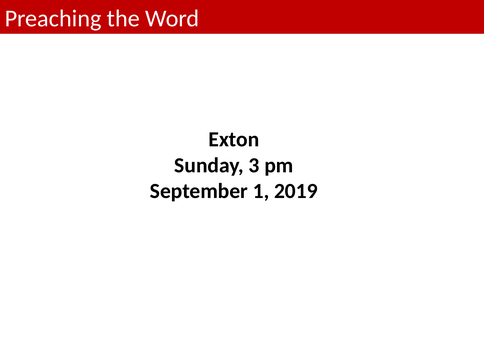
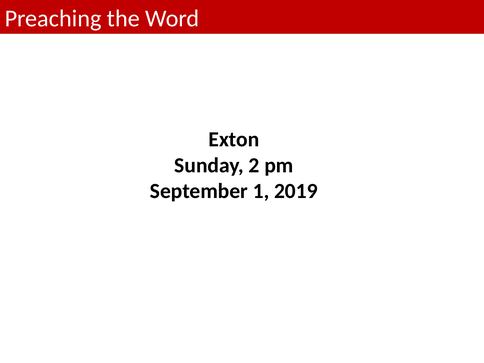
3: 3 -> 2 (254, 165)
